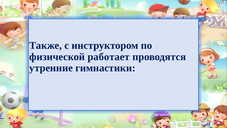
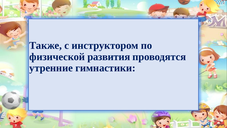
работает: работает -> развития (109, 57)
